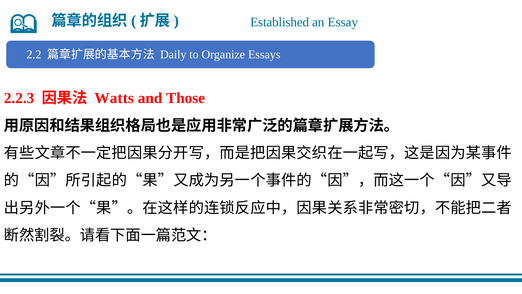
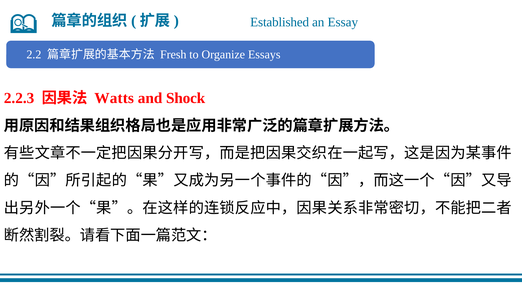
Daily: Daily -> Fresh (173, 54)
Those: Those -> Shock (186, 98)
